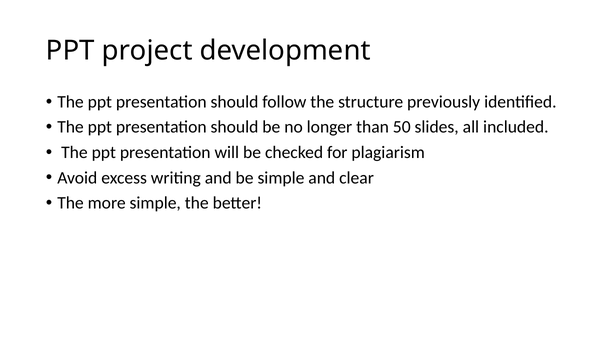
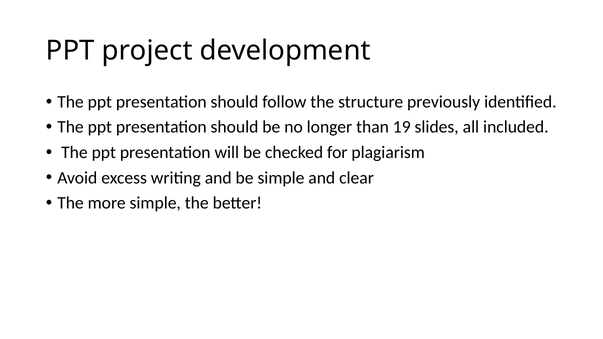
50: 50 -> 19 (402, 127)
